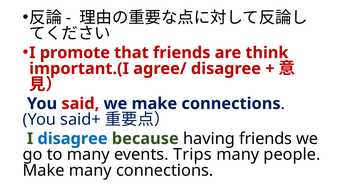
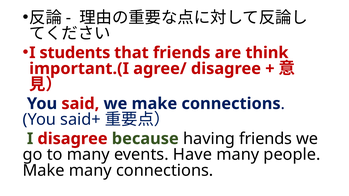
promote: promote -> students (75, 53)
disagree colour: blue -> red (73, 139)
Trips: Trips -> Have (192, 155)
